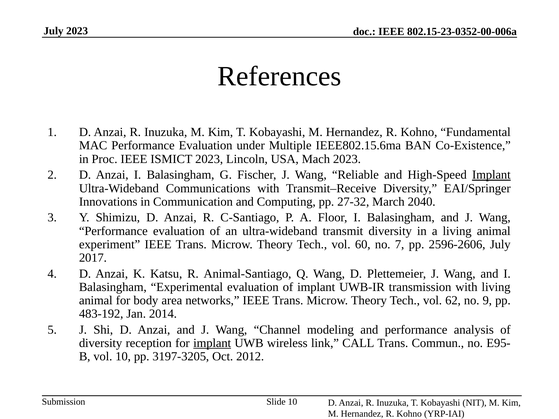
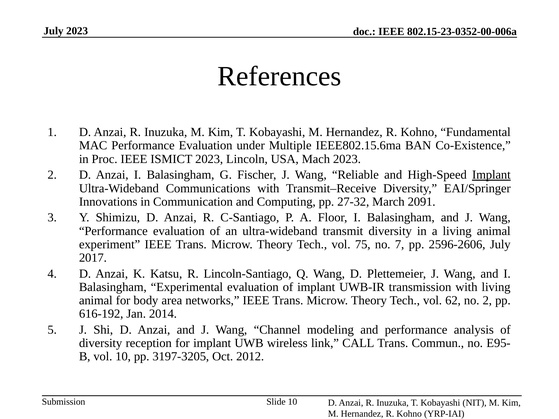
2040: 2040 -> 2091 (422, 202)
60: 60 -> 75 (363, 244)
Animal-Santiago: Animal-Santiago -> Lincoln-Santiago (248, 274)
no 9: 9 -> 2 (487, 301)
483-192: 483-192 -> 616-192 (101, 314)
implant underline: present -> none (212, 343)
